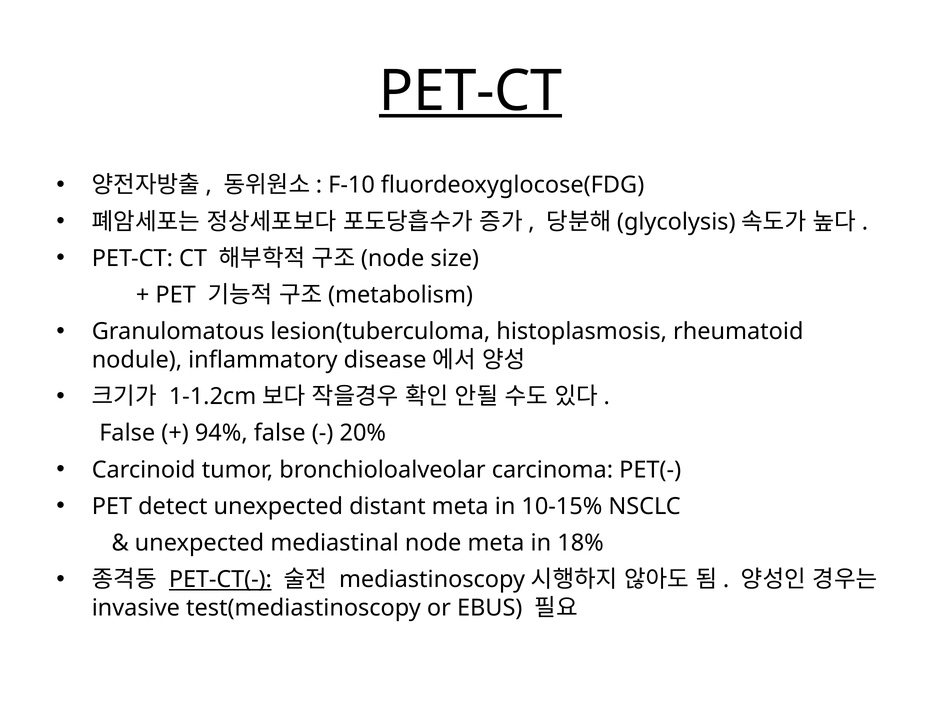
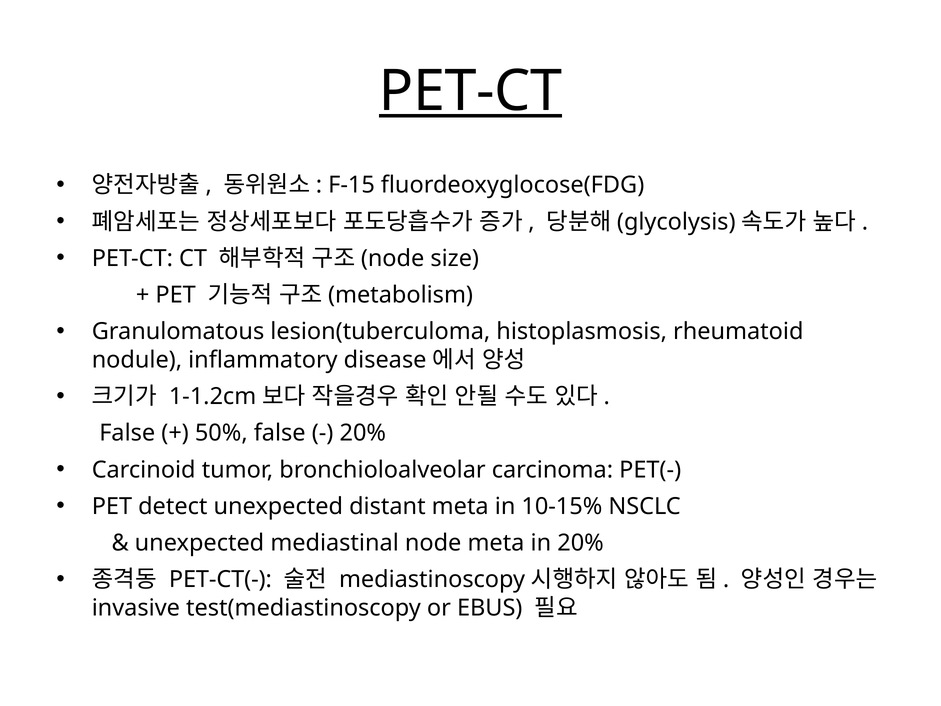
F-10: F-10 -> F-15 (352, 185)
94%: 94% -> 50% (221, 433)
in 18%: 18% -> 20% (581, 543)
PET-CT(- underline: present -> none (220, 579)
